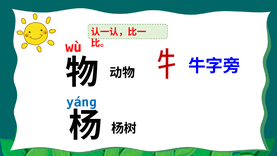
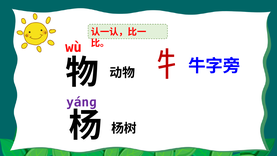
yánɡ colour: blue -> purple (82, 102)
